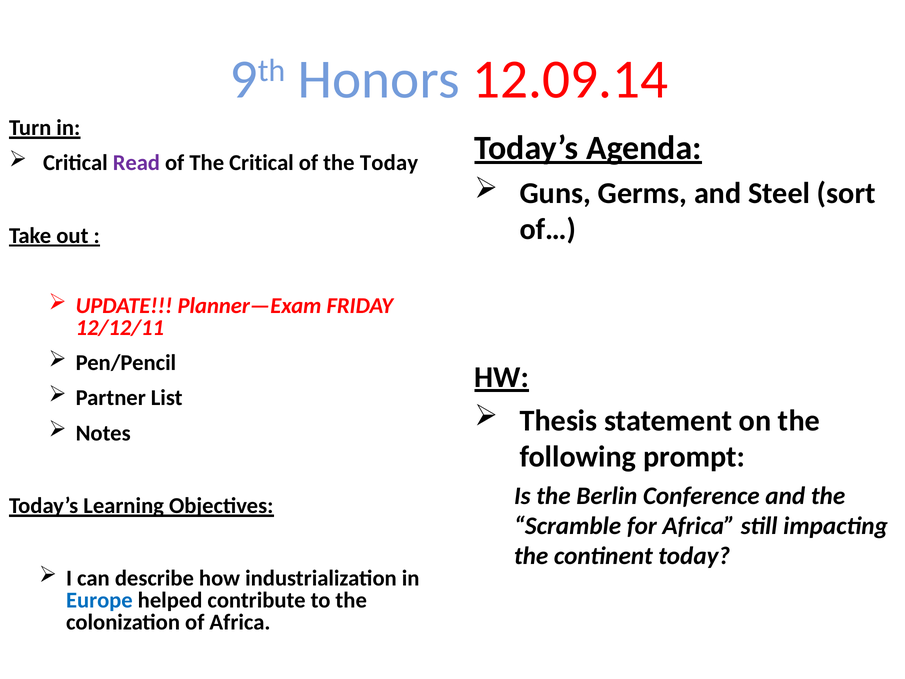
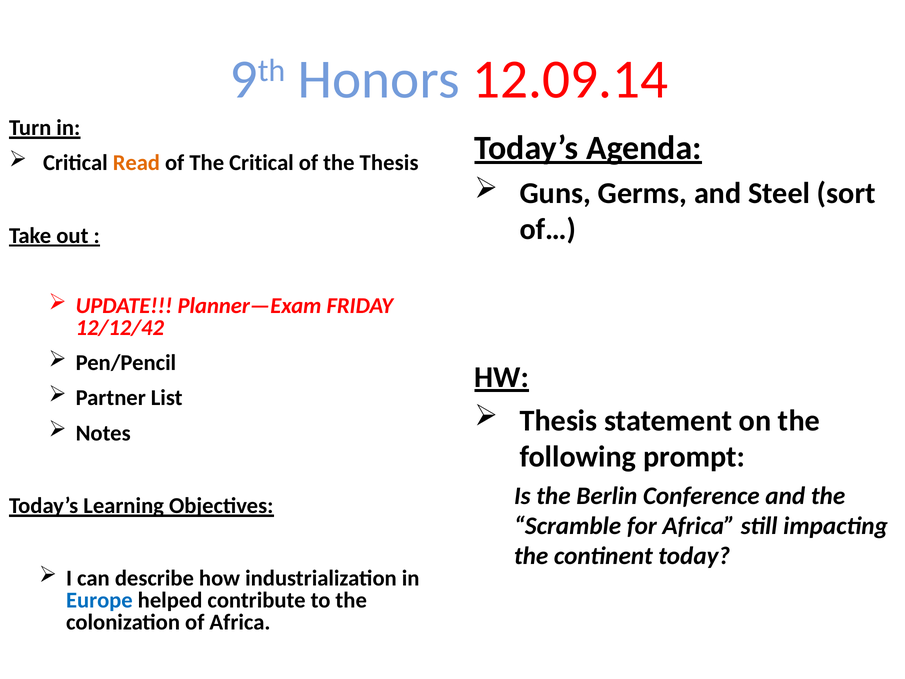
Read colour: purple -> orange (136, 163)
the Today: Today -> Thesis (389, 163)
12/12/11: 12/12/11 -> 12/12/42 (120, 328)
